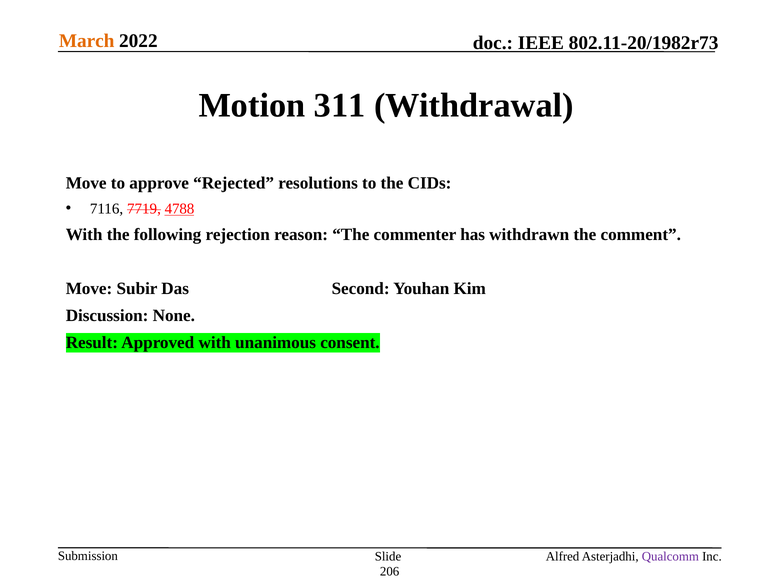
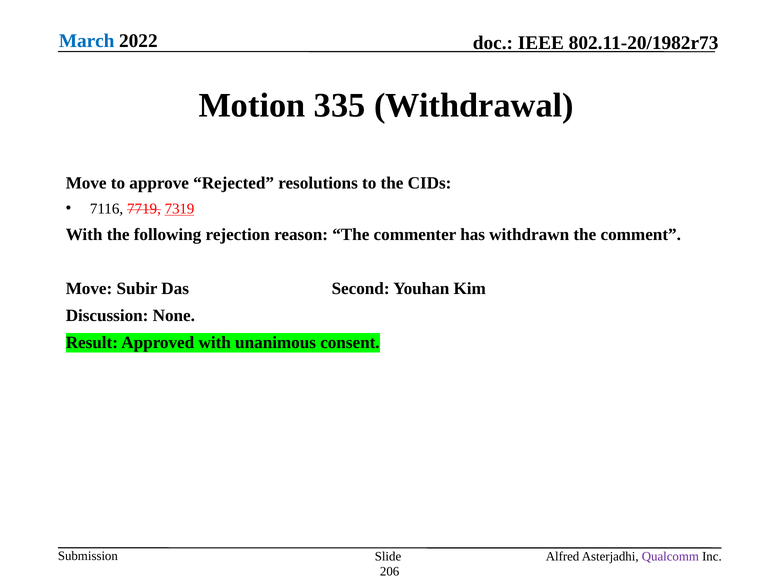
March colour: orange -> blue (87, 41)
311: 311 -> 335 (340, 105)
4788: 4788 -> 7319 (179, 208)
